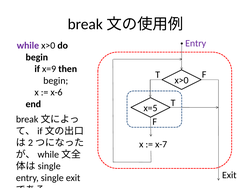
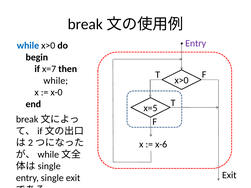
while colour: purple -> blue (28, 46)
x=9: x=9 -> x=7 (49, 69)
begin: begin -> while (56, 81)
x-6: x-6 -> x-0 (56, 92)
x-7: x-7 -> x-6 (161, 144)
